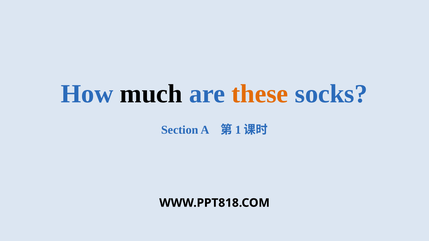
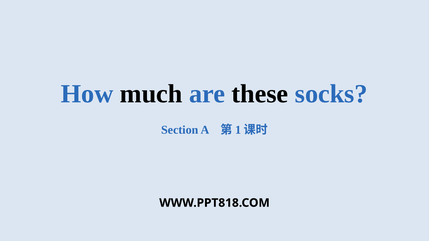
these colour: orange -> black (260, 94)
